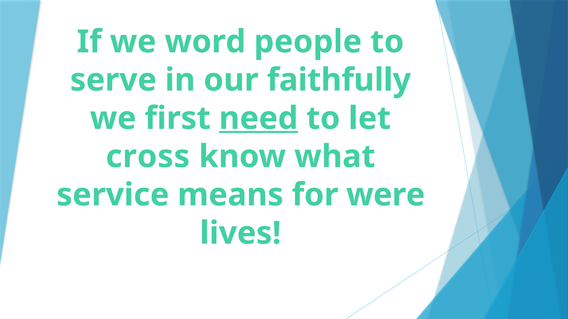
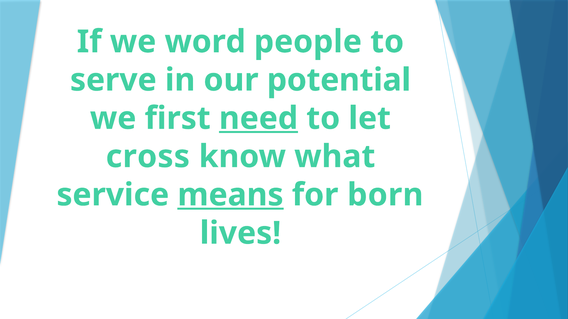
faithfully: faithfully -> potential (339, 80)
means underline: none -> present (230, 195)
were: were -> born (385, 195)
